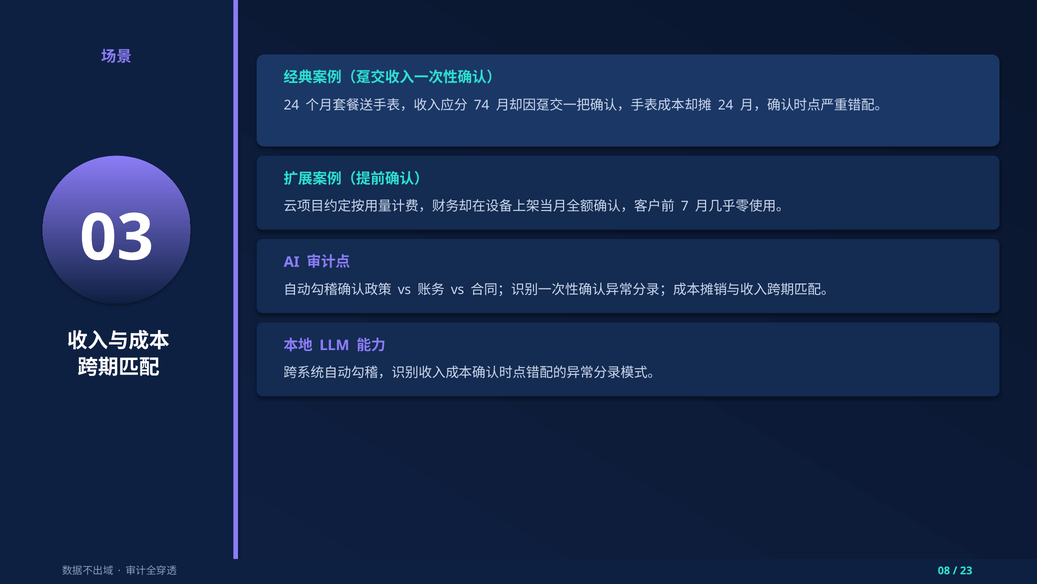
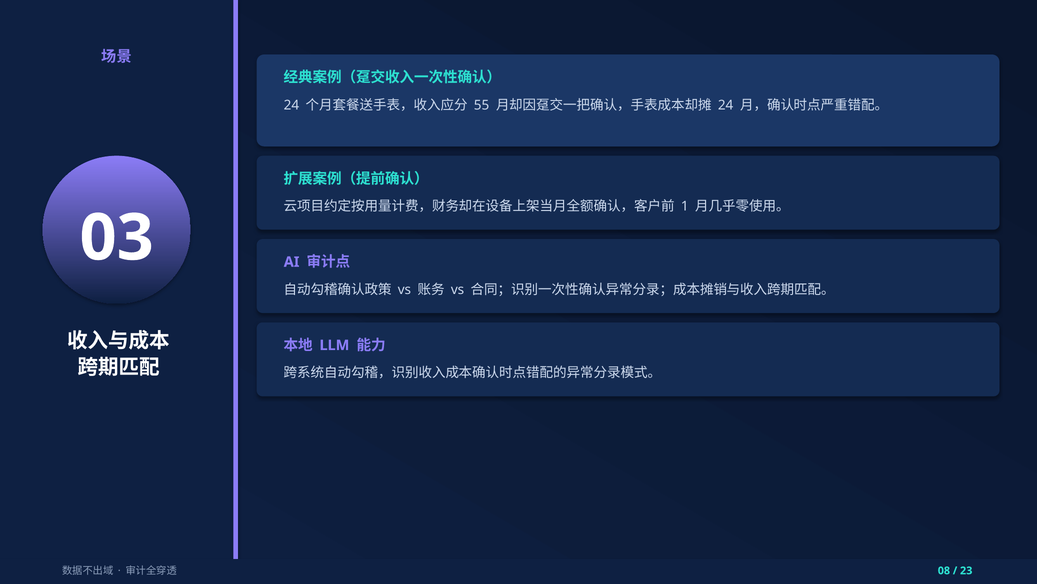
74: 74 -> 55 (482, 105)
7: 7 -> 1 (685, 206)
